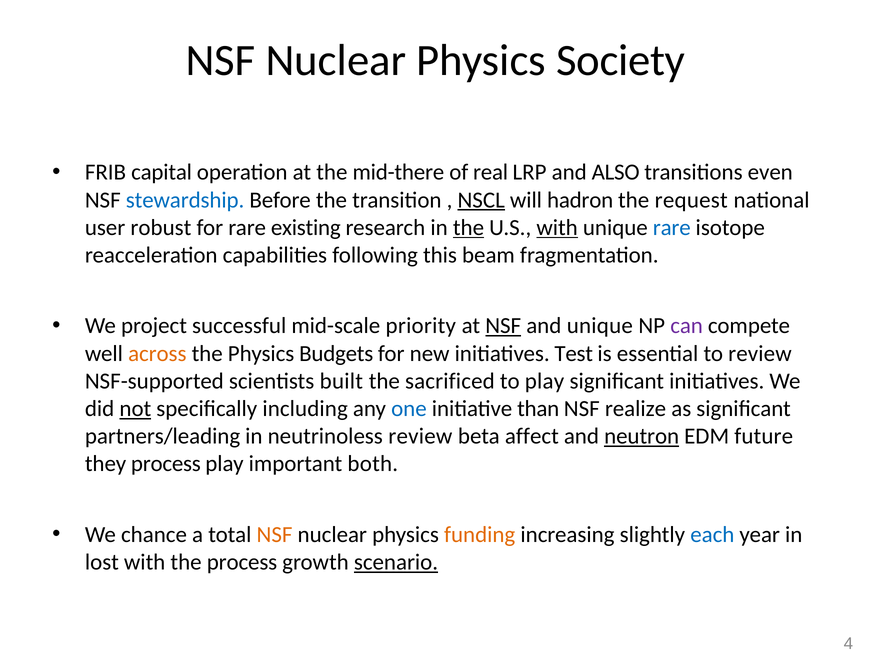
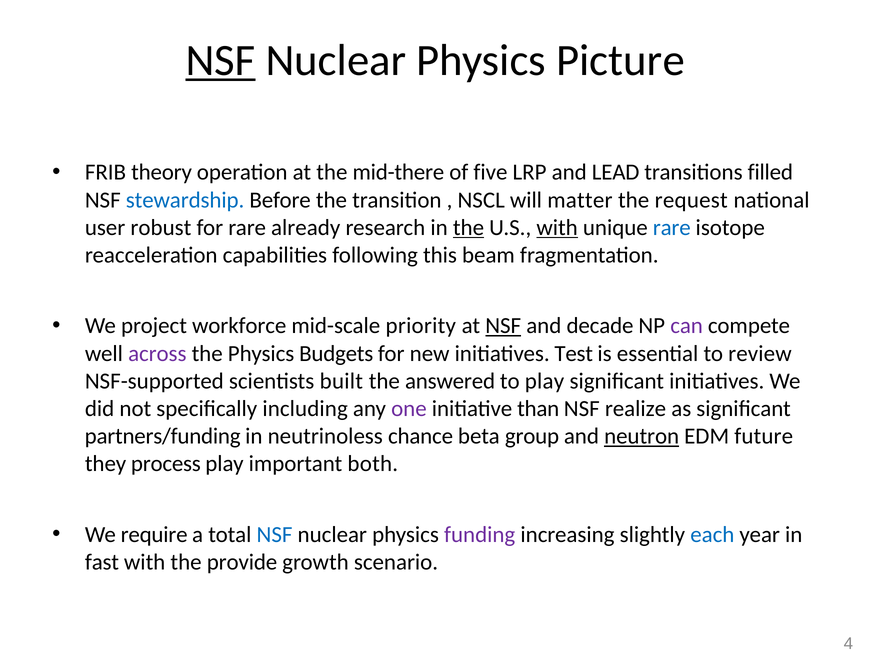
NSF underline: none -> present (221, 60)
Society: Society -> Picture (620, 60)
capital: capital -> theory (162, 172)
real: real -> five (490, 172)
ALSO: ALSO -> LEAD (616, 172)
even: even -> filled (770, 172)
NSCL underline: present -> none (481, 200)
hadron: hadron -> matter (580, 200)
existing: existing -> already (306, 227)
successful: successful -> workforce (239, 326)
and unique: unique -> decade (600, 326)
across colour: orange -> purple (157, 353)
sacrificed: sacrificed -> answered (450, 381)
not underline: present -> none (135, 408)
one colour: blue -> purple (409, 408)
partners/leading: partners/leading -> partners/funding (163, 436)
neutrinoless review: review -> chance (421, 436)
affect: affect -> group (532, 436)
chance: chance -> require (154, 534)
NSF colour: orange -> blue (275, 534)
funding colour: orange -> purple (480, 534)
lost: lost -> fast (102, 562)
the process: process -> provide (242, 562)
scenario underline: present -> none (396, 562)
